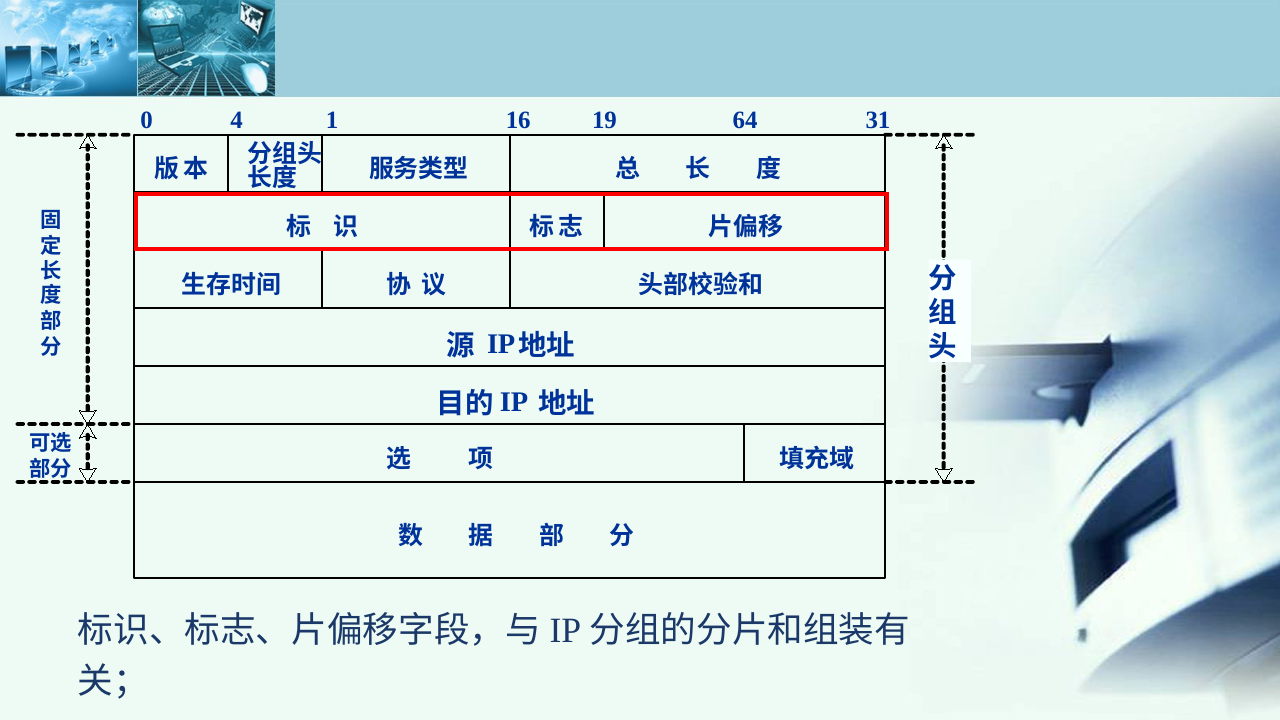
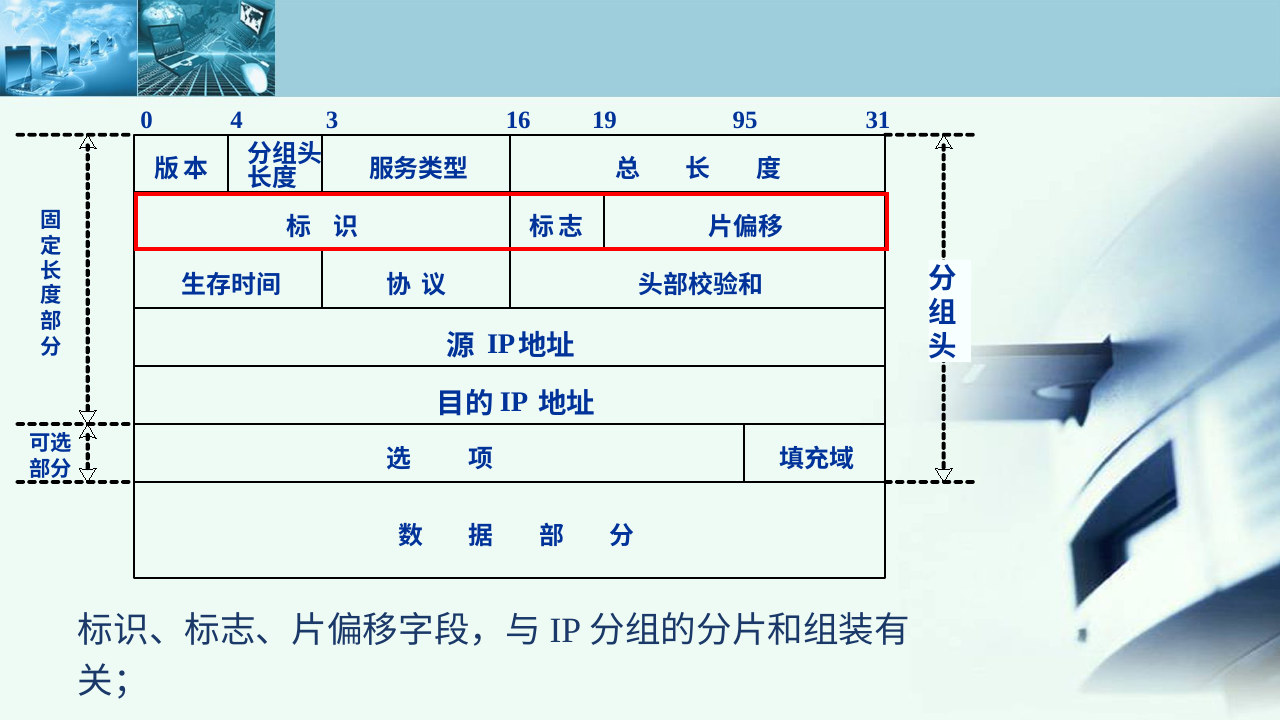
1: 1 -> 3 (332, 120)
64: 64 -> 95 (745, 120)
